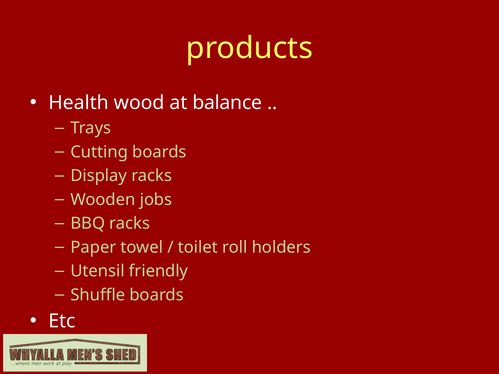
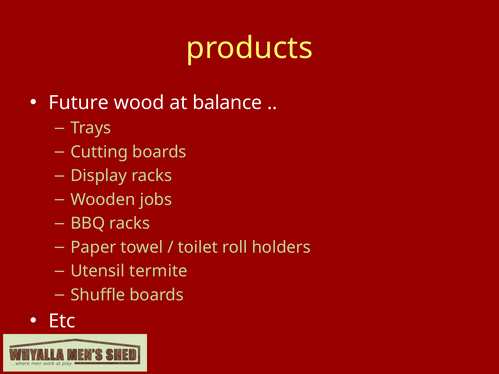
Health: Health -> Future (79, 103)
friendly: friendly -> termite (158, 271)
